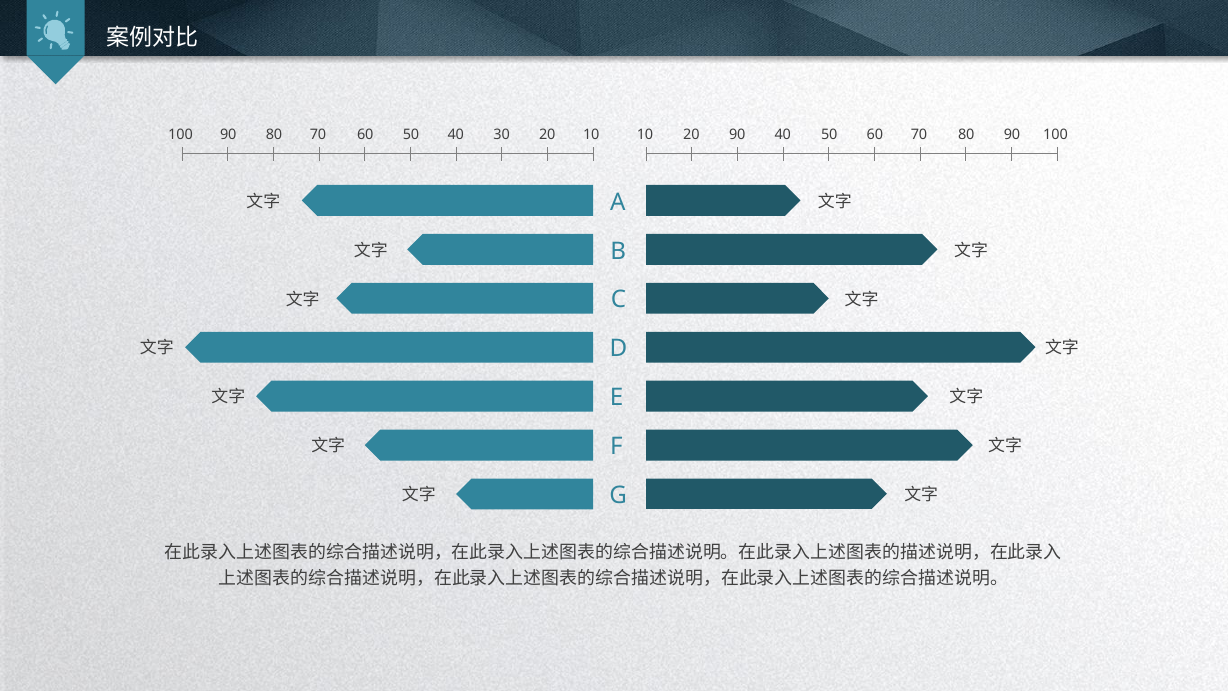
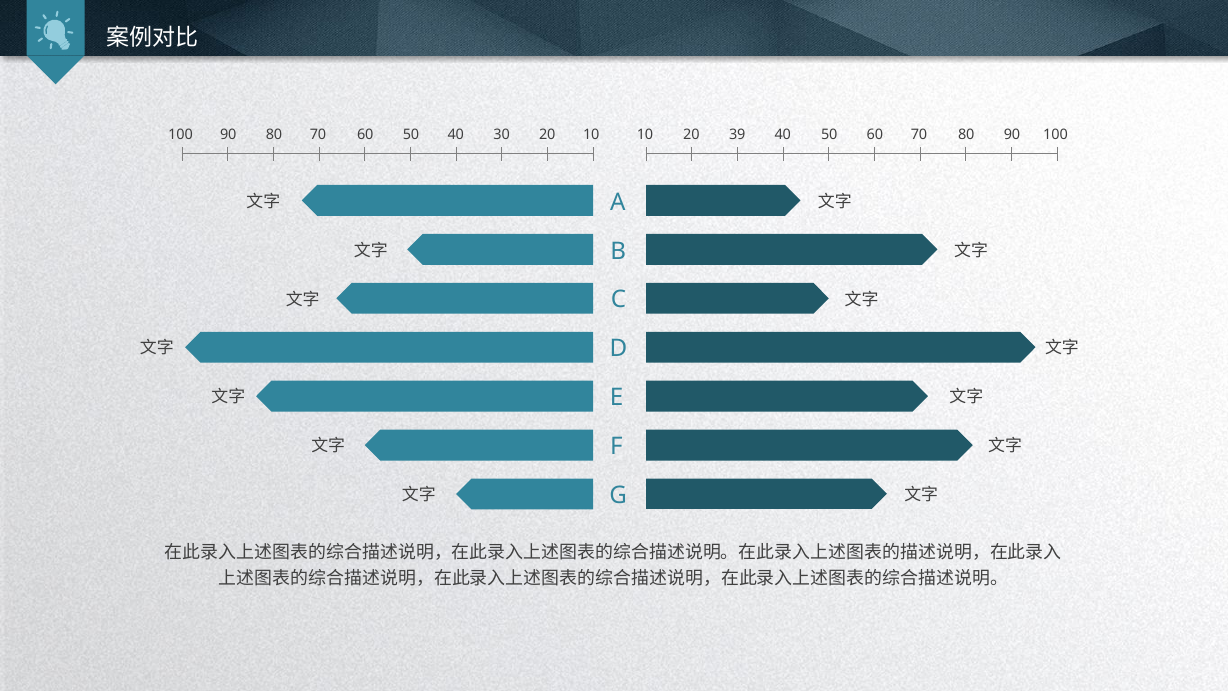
20 90: 90 -> 39 (737, 135)
